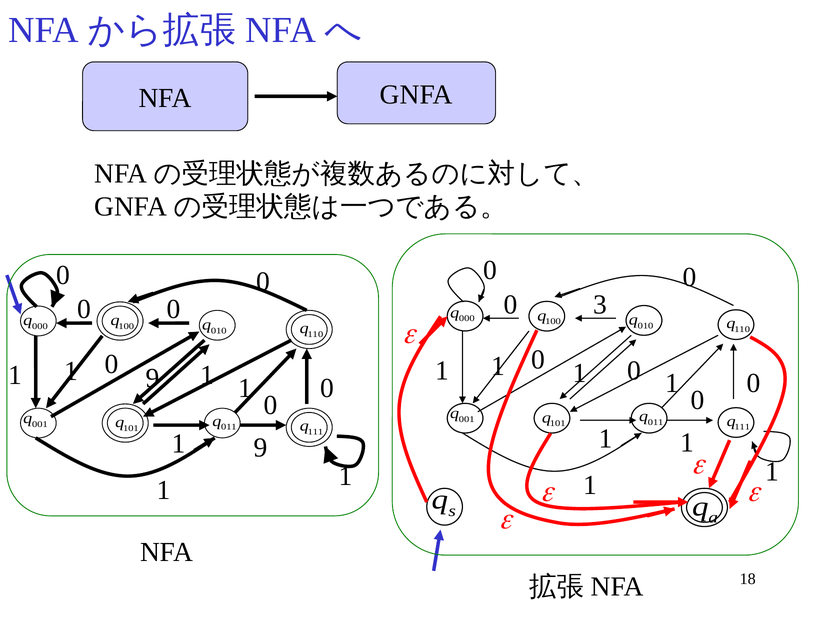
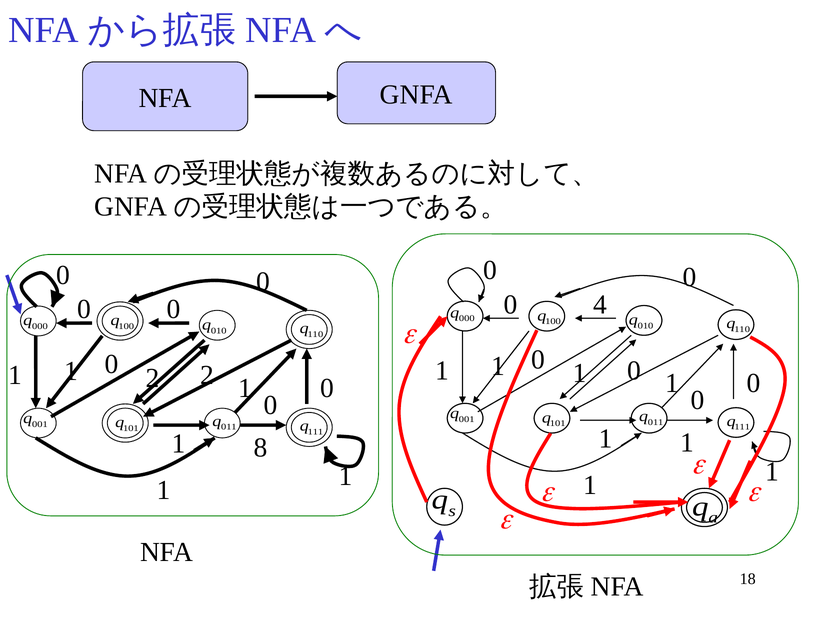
3: 3 -> 4 (600, 305)
1: 1 -> 2 (207, 376)
9: 9 -> 2 (153, 378)
9: 9 -> 8 (261, 448)
